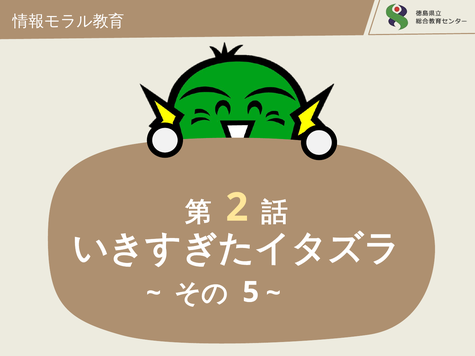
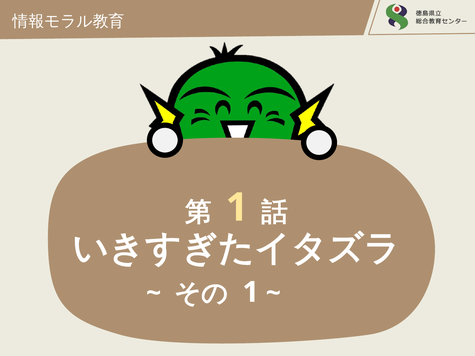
2: 2 -> 1 (237, 208)
5: 5 -> 1 (251, 292)
